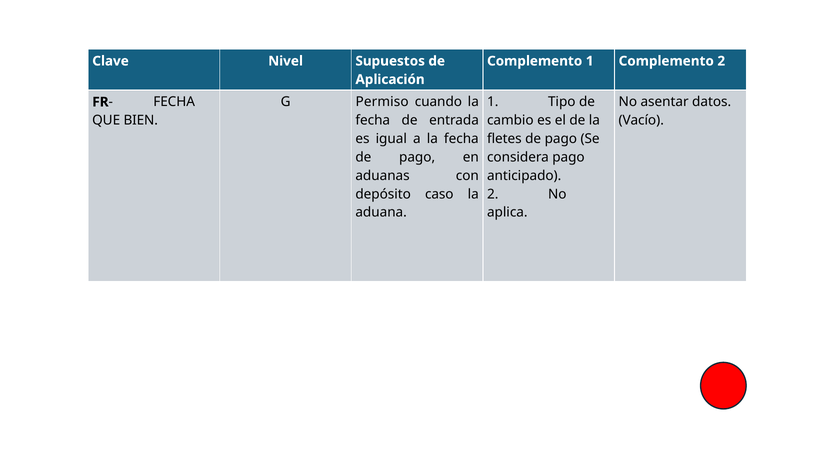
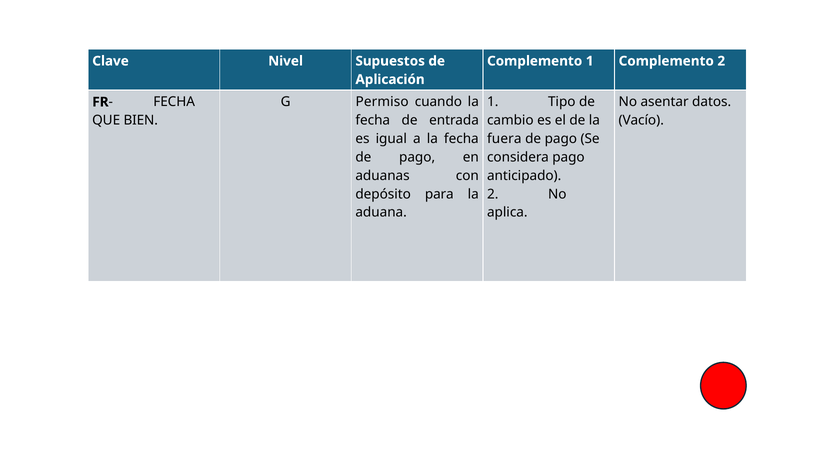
fletes: fletes -> fuera (504, 139)
caso: caso -> para (439, 194)
